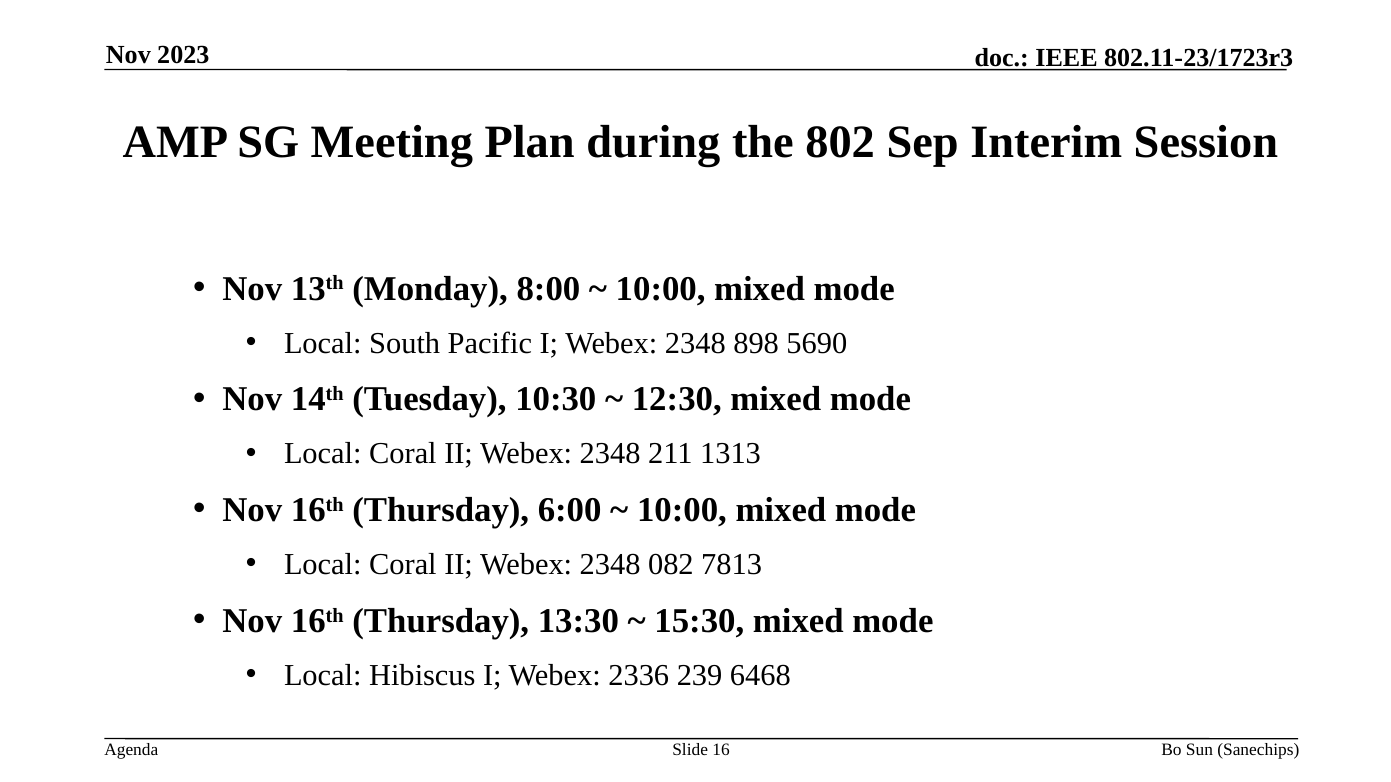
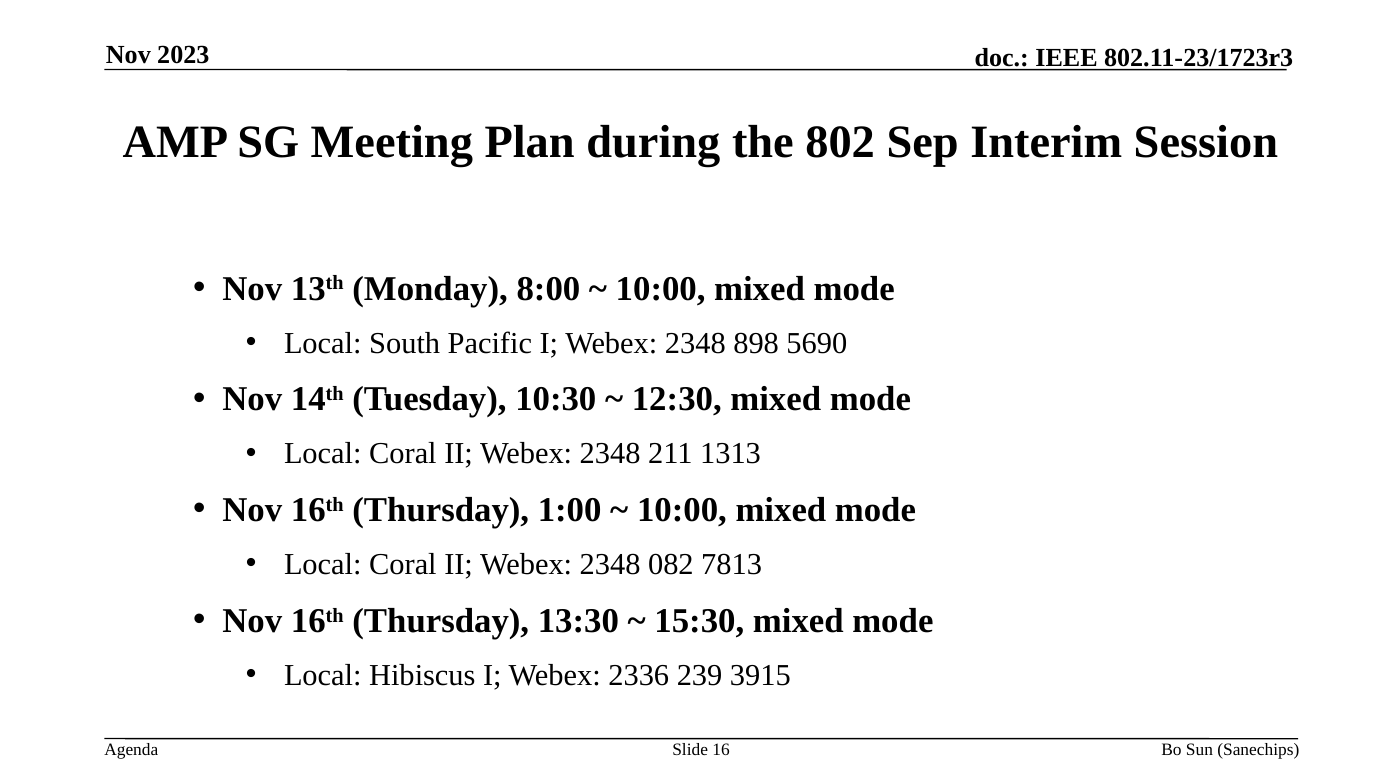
6:00: 6:00 -> 1:00 (570, 510)
6468: 6468 -> 3915 (760, 676)
